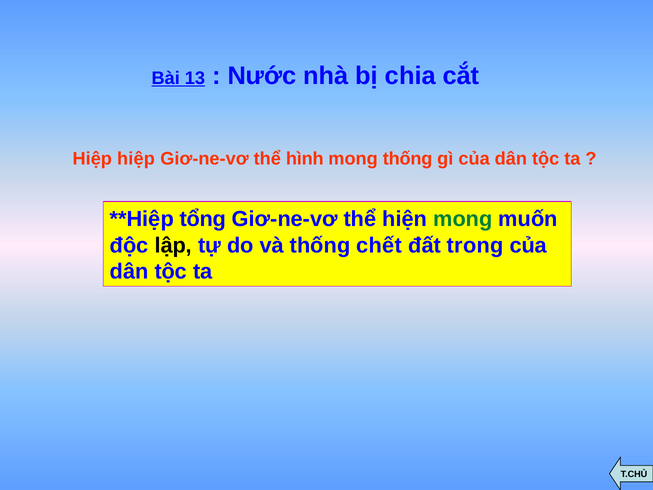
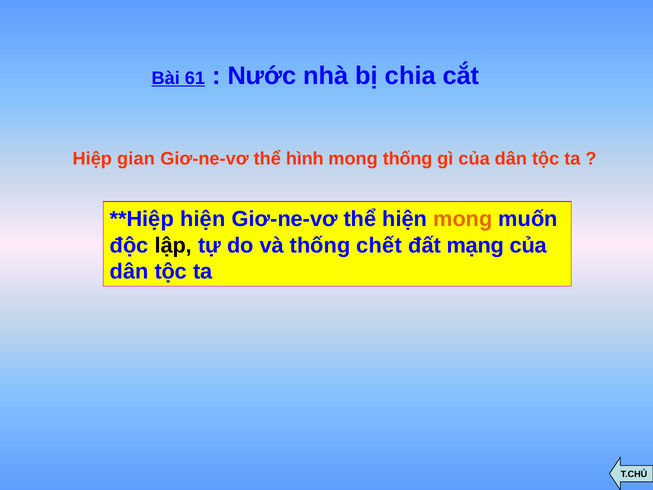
13: 13 -> 61 (195, 78)
Hiệp hiệp: hiệp -> gian (136, 159)
tổng: tổng -> hiện (203, 219)
mong colour: green -> orange (463, 219)
trong: trong -> mạng (475, 245)
